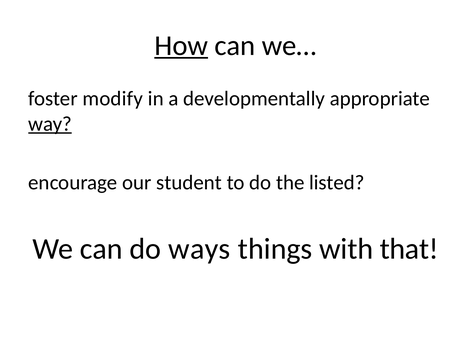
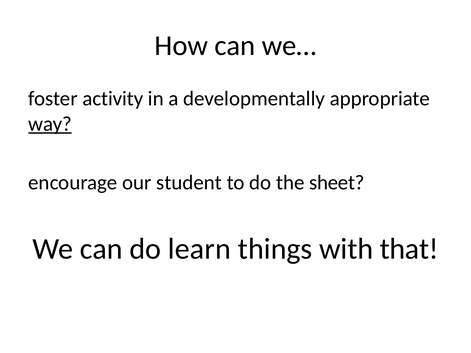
How underline: present -> none (181, 46)
modify: modify -> activity (113, 99)
listed: listed -> sheet (337, 183)
ways: ways -> learn (199, 249)
